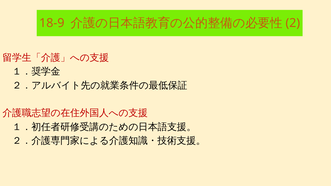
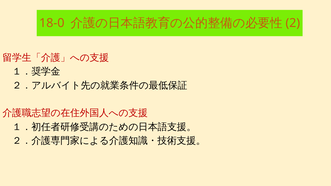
18-9: 18-9 -> 18-0 (52, 23)
